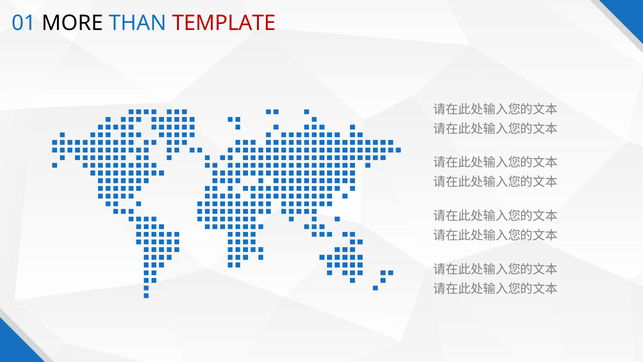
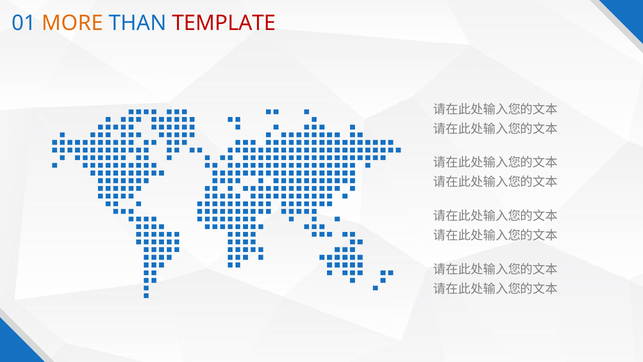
MORE colour: black -> orange (72, 23)
